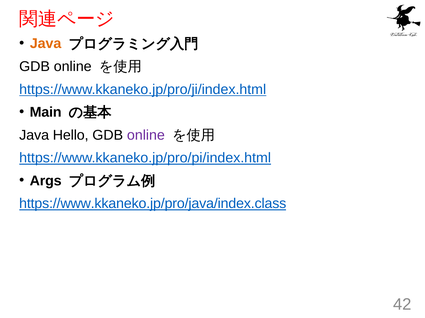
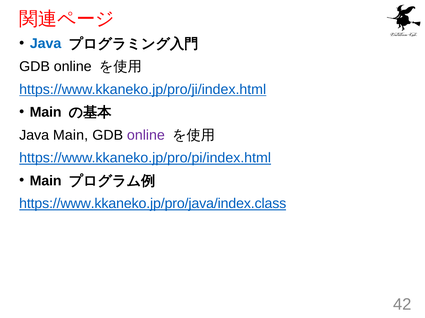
Java colour: orange -> blue (46, 44)
Java Hello: Hello -> Main (71, 135)
Args: Args -> Main (46, 181)
